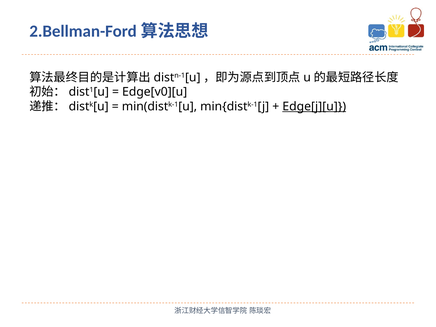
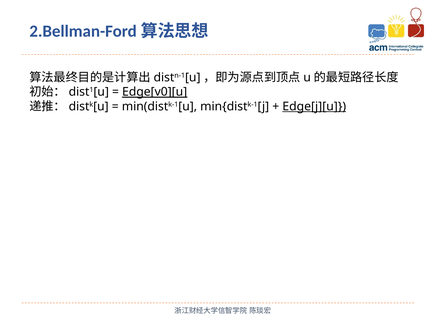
Edge[v0][u underline: none -> present (155, 92)
